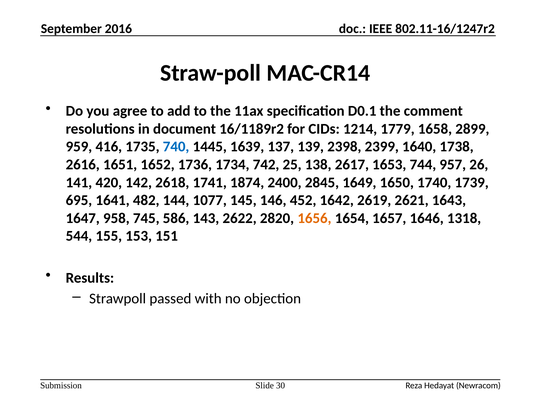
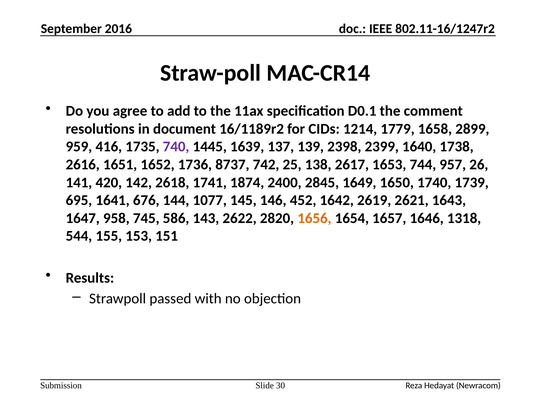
740 colour: blue -> purple (176, 147)
1734: 1734 -> 8737 (232, 165)
482: 482 -> 676 (146, 200)
